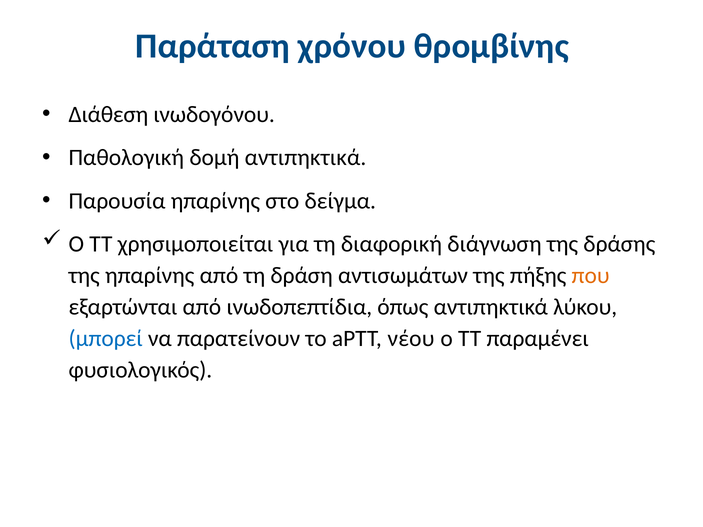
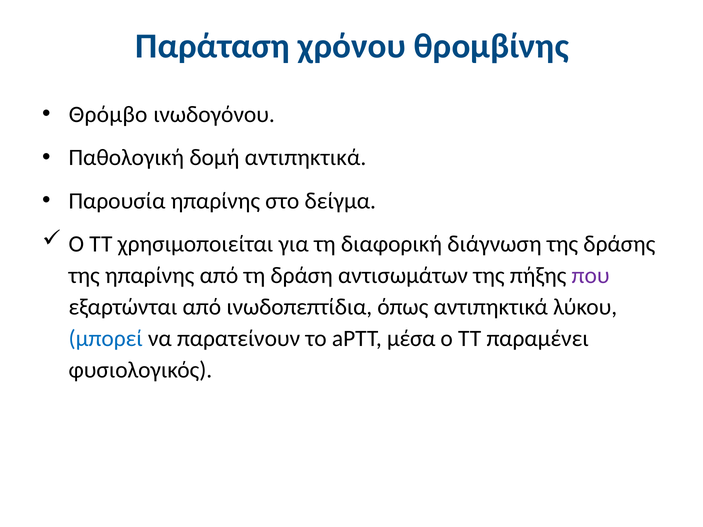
Διάθεση: Διάθεση -> Θρόμβο (108, 115)
που colour: orange -> purple (591, 276)
νέου: νέου -> μέσα (411, 339)
